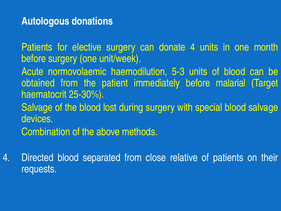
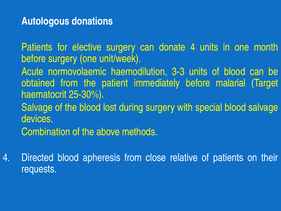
5-3: 5-3 -> 3-3 (178, 72)
separated: separated -> apheresis (102, 157)
